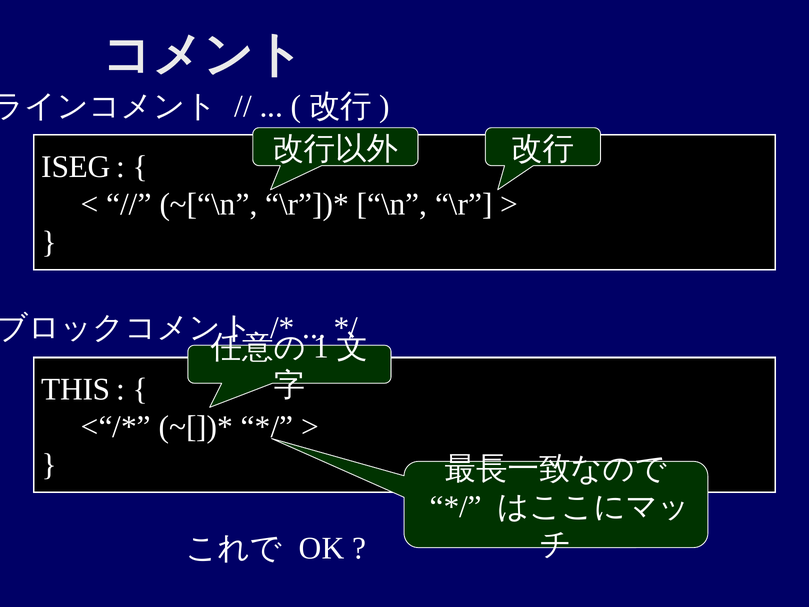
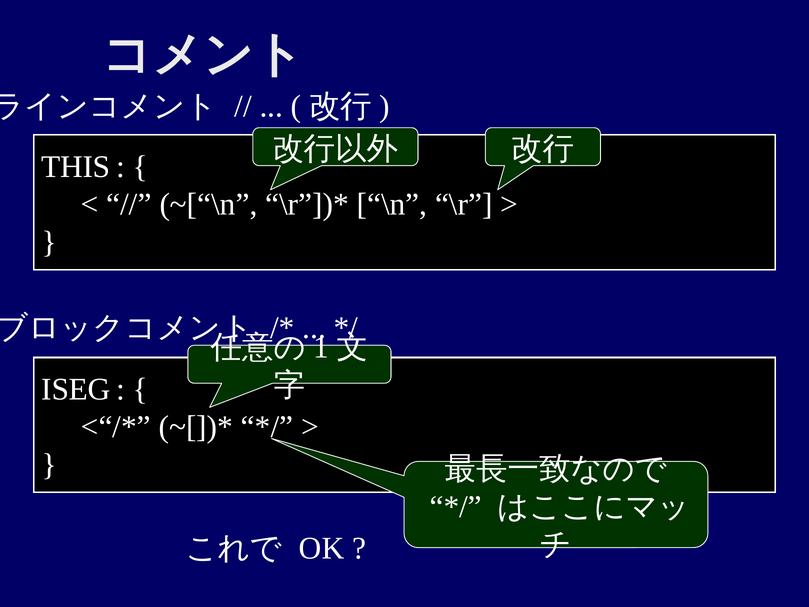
ISEG: ISEG -> THIS (76, 167)
THIS: THIS -> ISEG (76, 389)
